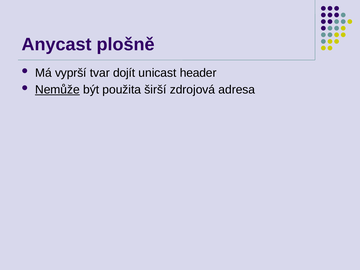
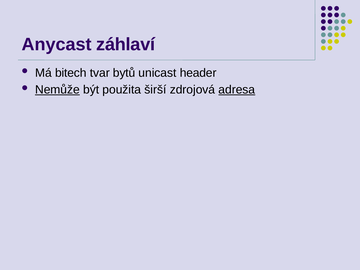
plošně: plošně -> záhlaví (126, 44)
vyprší: vyprší -> bitech (71, 73)
dojít: dojít -> bytů (124, 73)
adresa underline: none -> present (237, 90)
